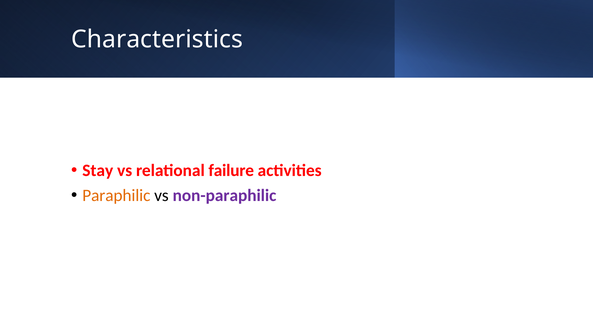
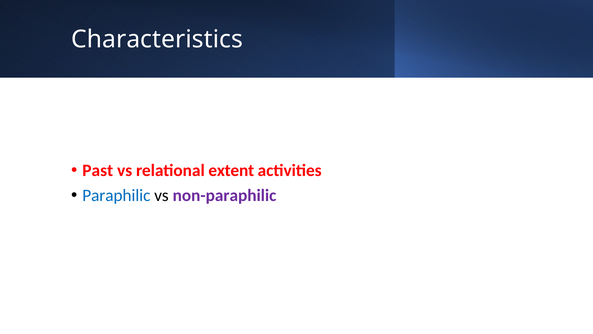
Stay: Stay -> Past (98, 170)
failure: failure -> extent (231, 170)
Paraphilic colour: orange -> blue (116, 195)
